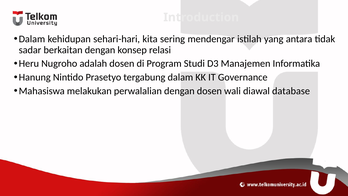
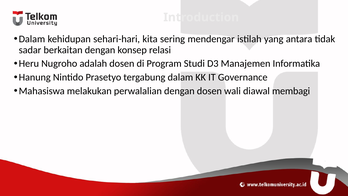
database: database -> membagi (291, 91)
